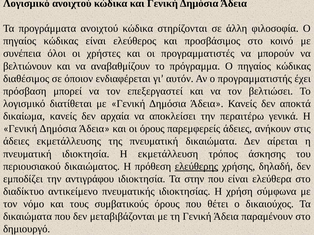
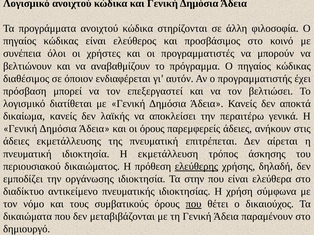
αρχαία: αρχαία -> λαϊκής (115, 116)
πνευματική δικαιώματα: δικαιώματα -> επιτρέπεται (211, 142)
αντιγράφου: αντιγράφου -> οργάνωσης (90, 179)
που underline: none -> present (194, 204)
